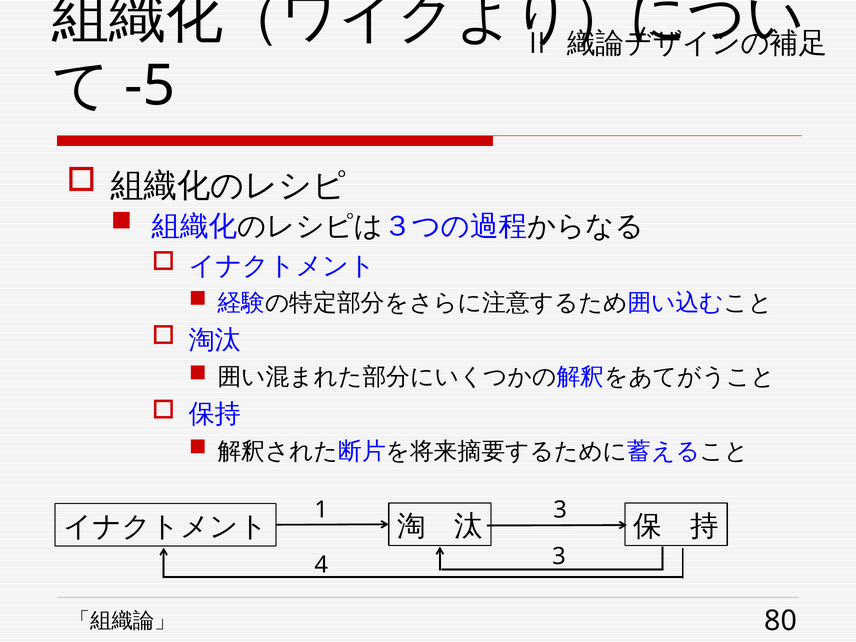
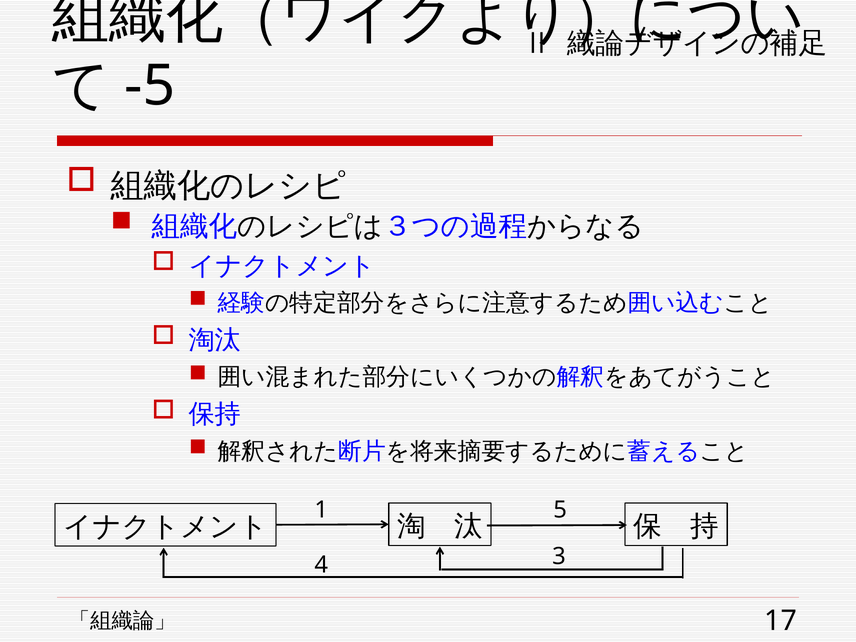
1 3: 3 -> 5 (560, 510)
80: 80 -> 17 (781, 621)
